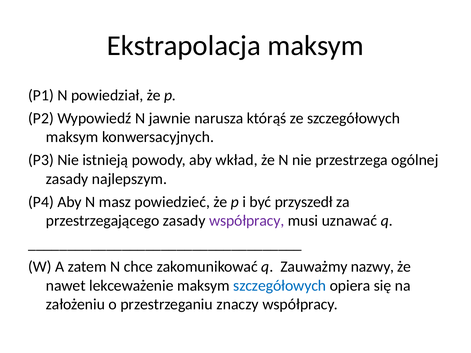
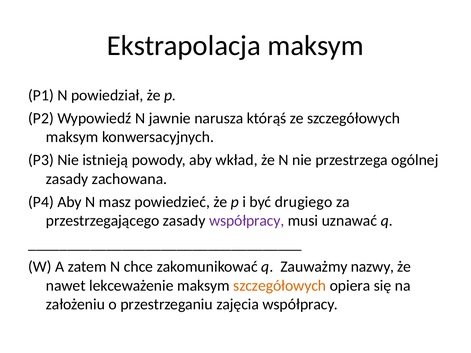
najlepszym: najlepszym -> zachowana (130, 179)
przyszedł: przyszedł -> drugiego (304, 202)
szczegółowych colour: blue -> orange (280, 286)
znaczy: znaczy -> zajęcia (238, 305)
